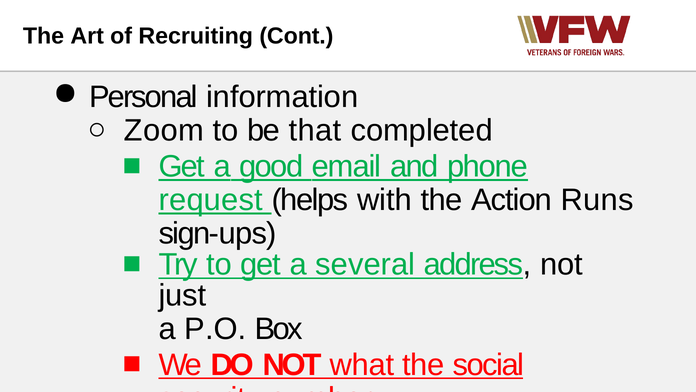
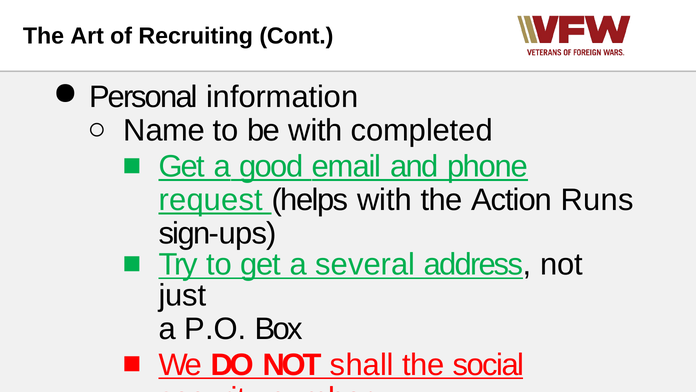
Zoom: Zoom -> Name (164, 130)
be that: that -> with (316, 130)
what: what -> shall (362, 364)
